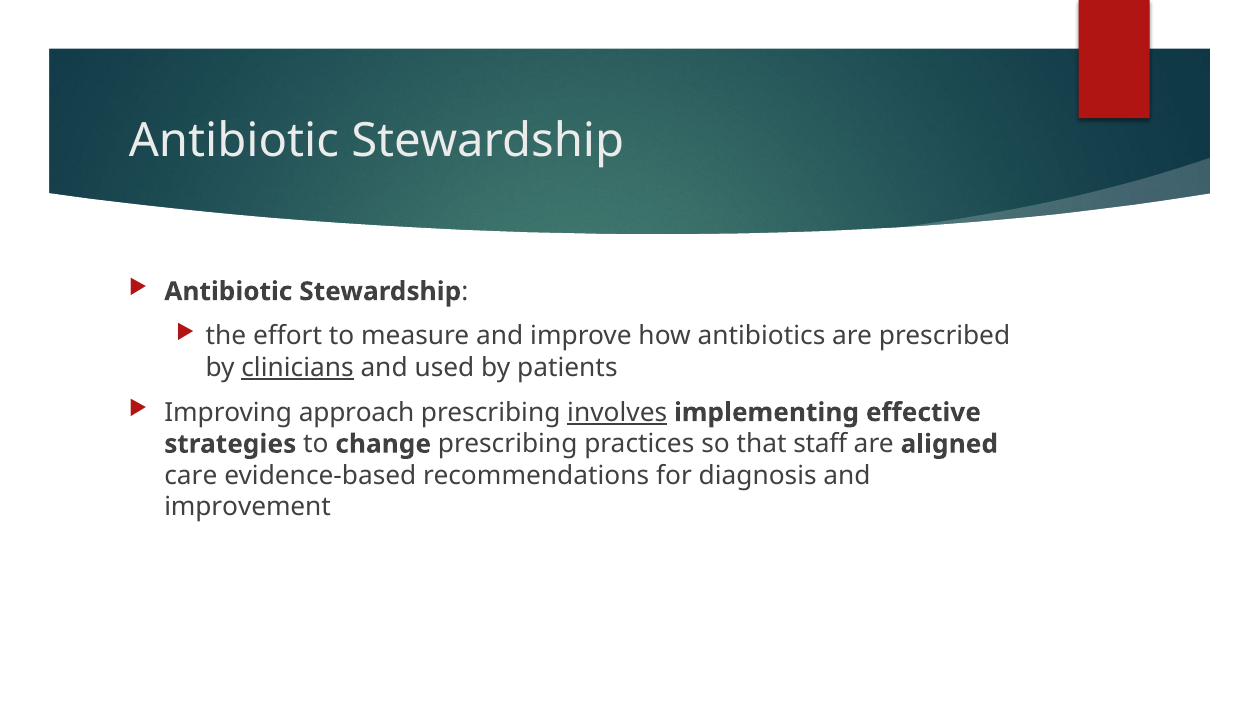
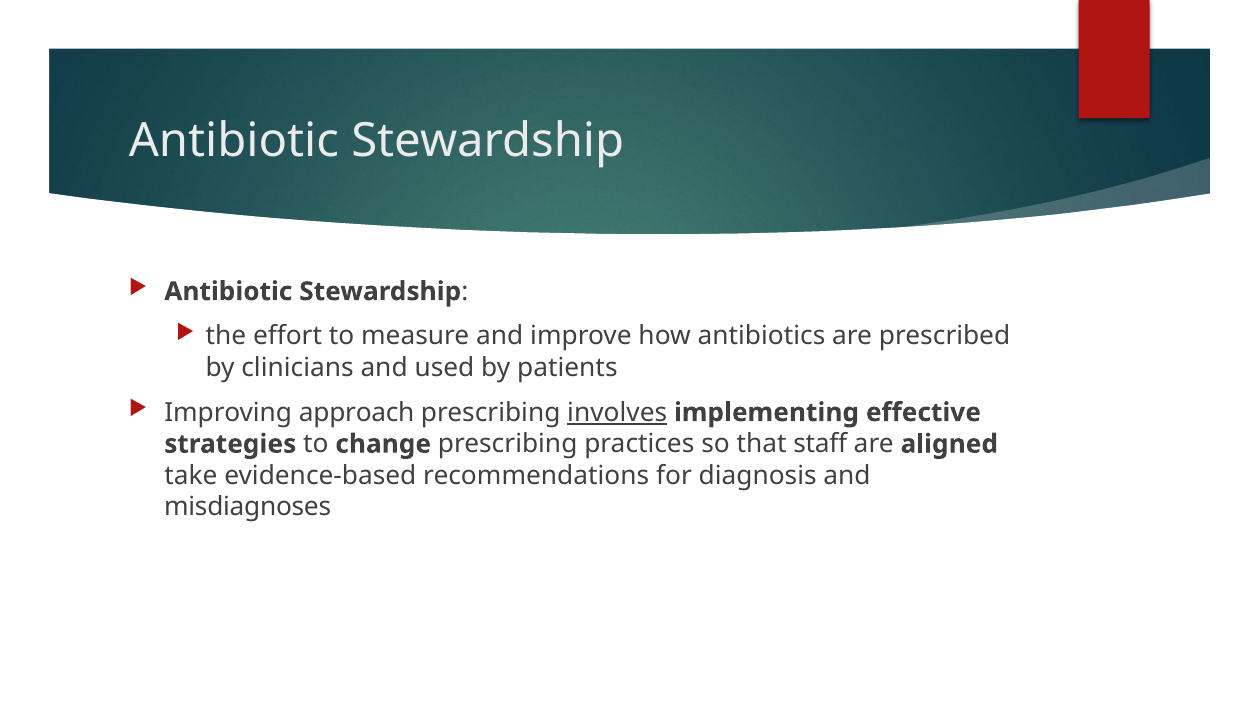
clinicians underline: present -> none (298, 368)
care: care -> take (191, 475)
improvement: improvement -> misdiagnoses (248, 507)
